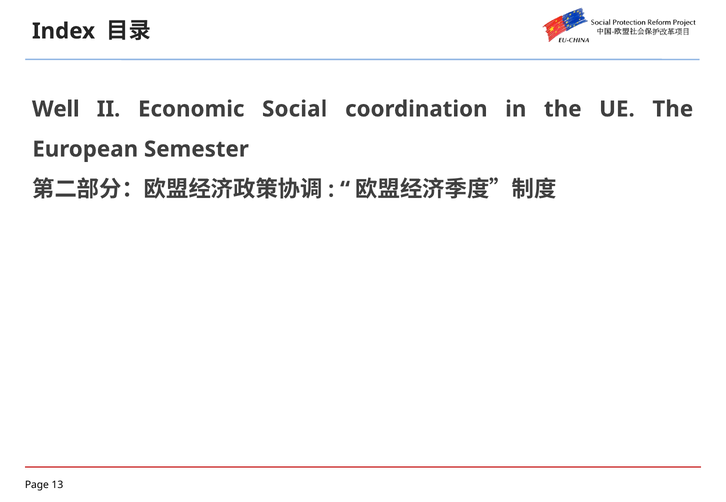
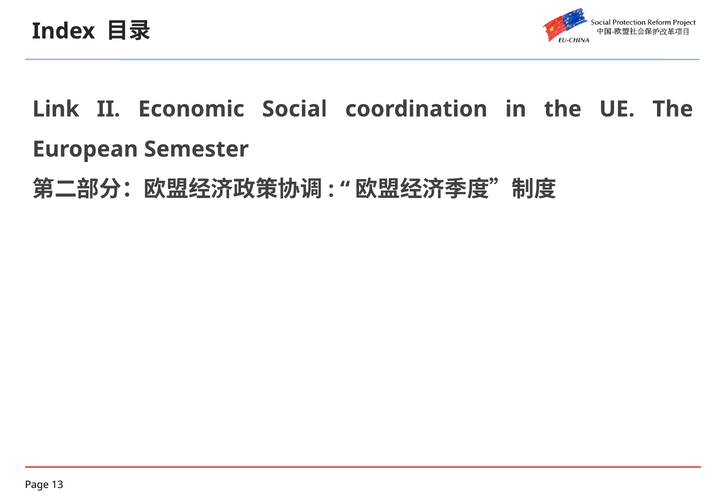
Well: Well -> Link (56, 109)
